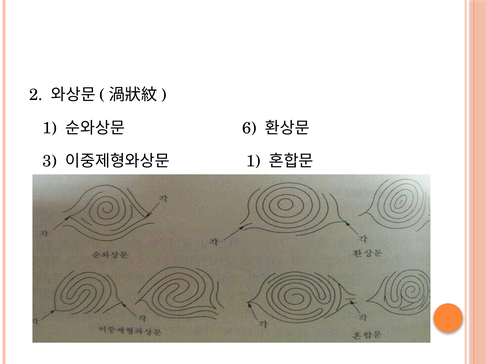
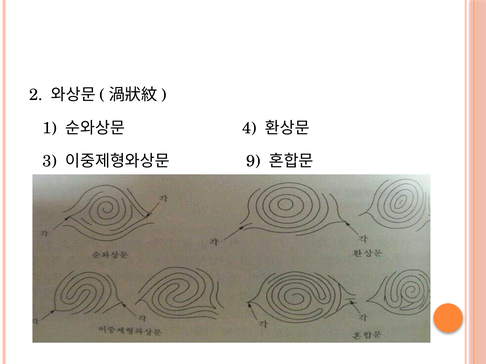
6: 6 -> 4 (249, 128)
1: 1 -> 9 (253, 162)
